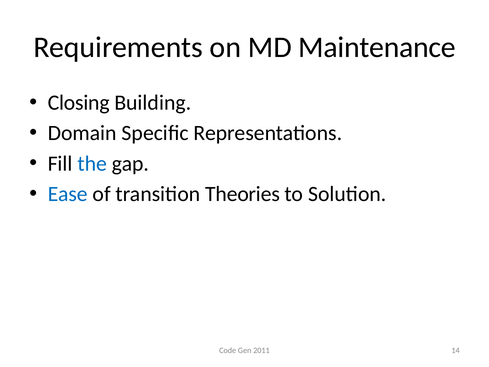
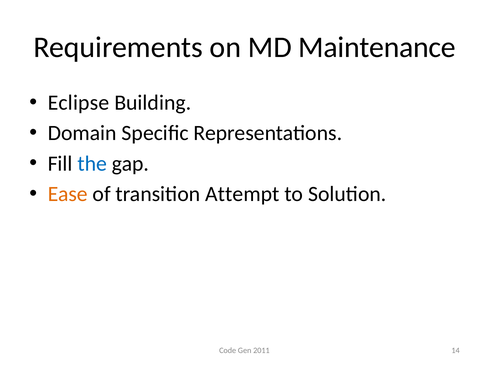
Closing: Closing -> Eclipse (78, 103)
Ease colour: blue -> orange (68, 194)
Theories: Theories -> Attempt (242, 194)
